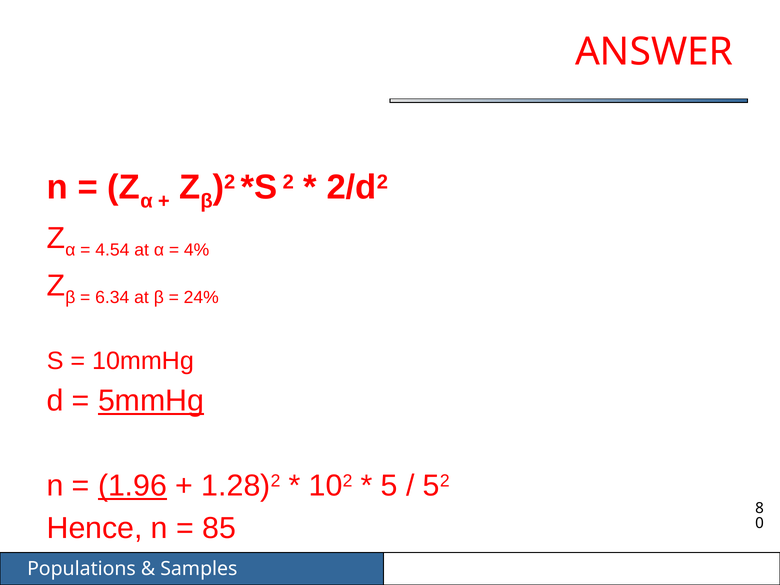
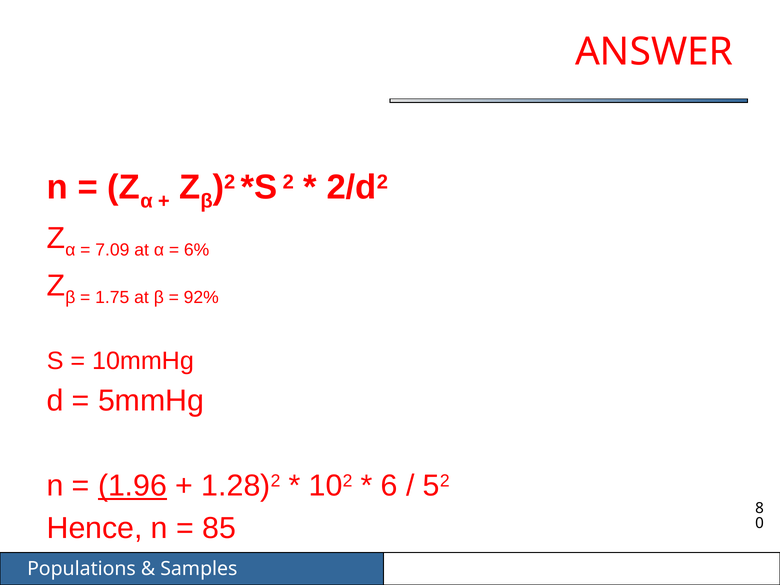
4.54: 4.54 -> 7.09 (112, 250)
4%: 4% -> 6% (197, 250)
6.34: 6.34 -> 1.75 (112, 297)
24%: 24% -> 92% (201, 297)
5mmHg underline: present -> none (151, 401)
5: 5 -> 6 (389, 486)
